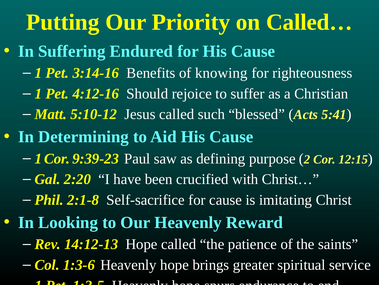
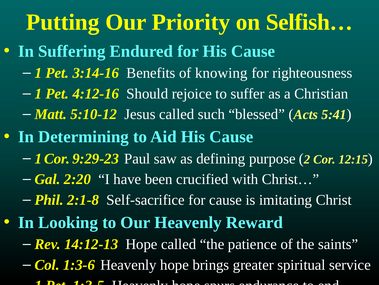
Called…: Called… -> Selfish… (309, 22)
9:39-23: 9:39-23 -> 9:29-23 (96, 158)
